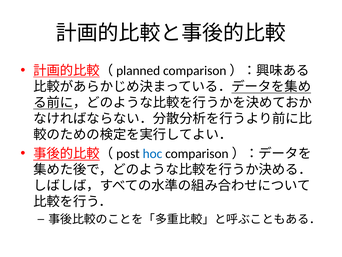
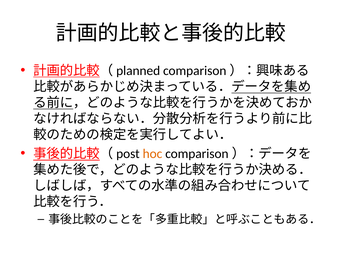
hoc colour: blue -> orange (152, 153)
